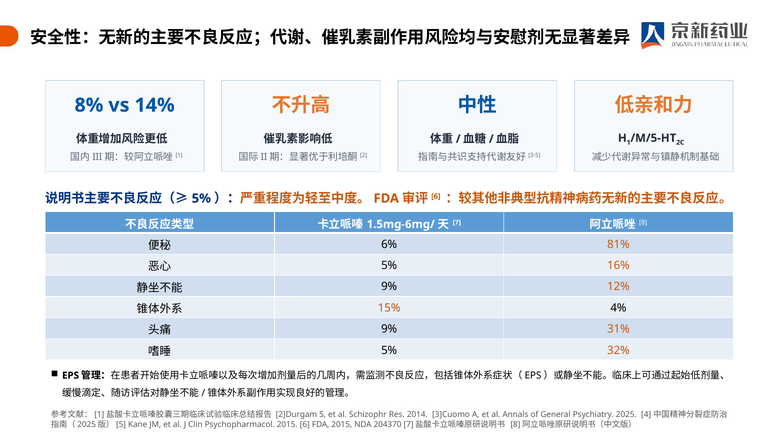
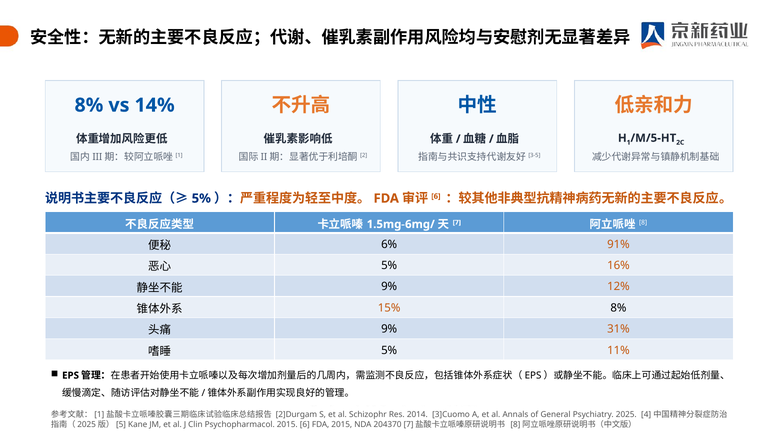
81%: 81% -> 91% (618, 244)
15% 4%: 4% -> 8% (618, 308)
32%: 32% -> 11% (618, 350)
